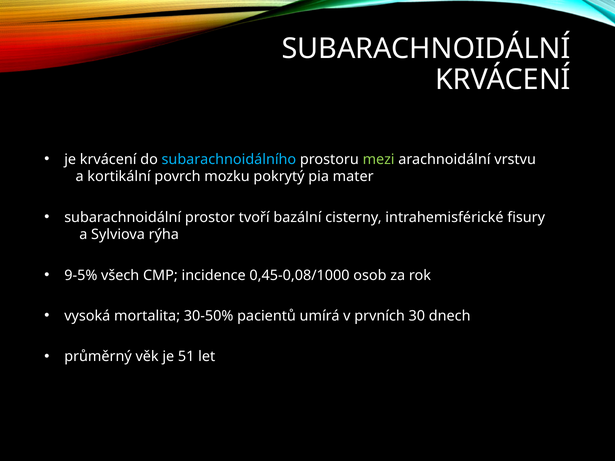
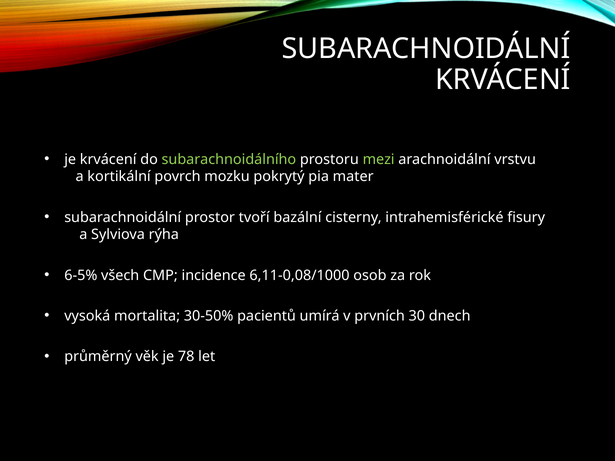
subarachnoidálního colour: light blue -> light green (229, 159)
9-5%: 9-5% -> 6-5% (81, 275)
0,45-0,08/1000: 0,45-0,08/1000 -> 6,11-0,08/1000 (300, 275)
51: 51 -> 78 (186, 357)
